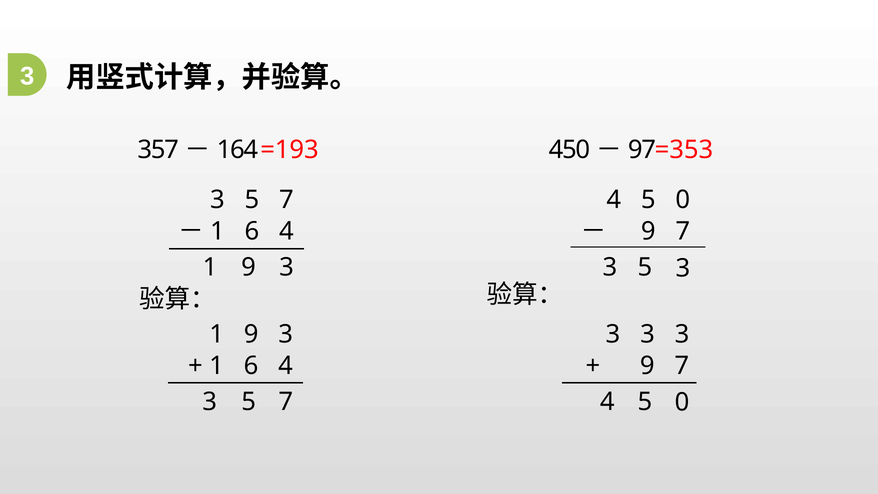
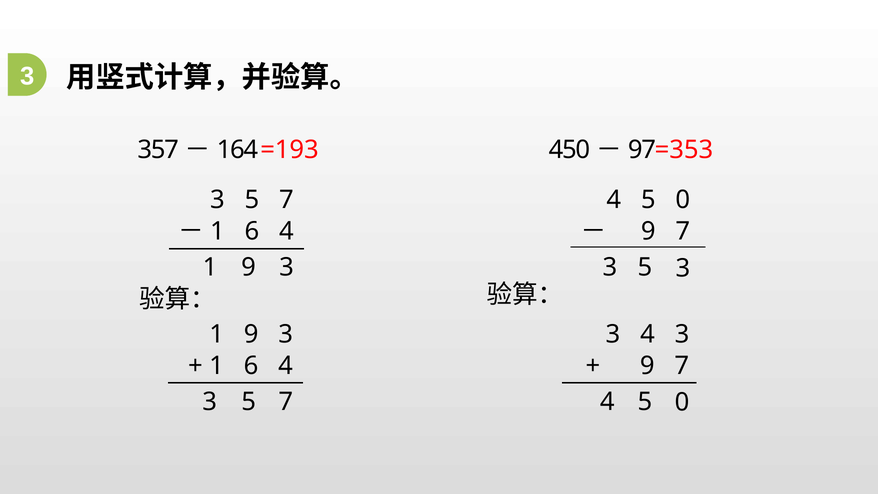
3: 3 -> 4 (647, 334)
